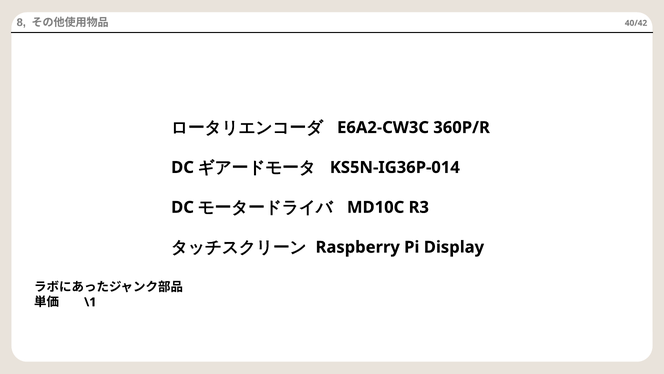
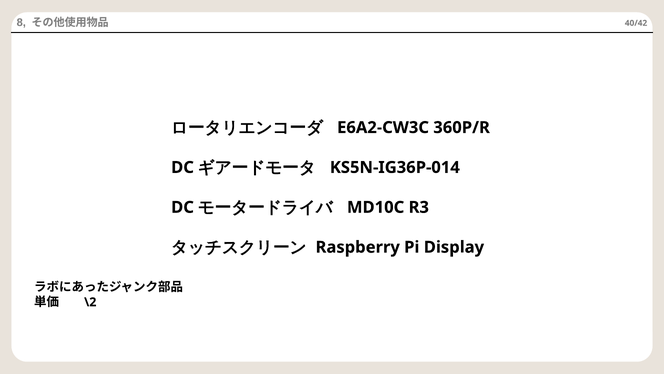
\1: \1 -> \2 (90, 302)
